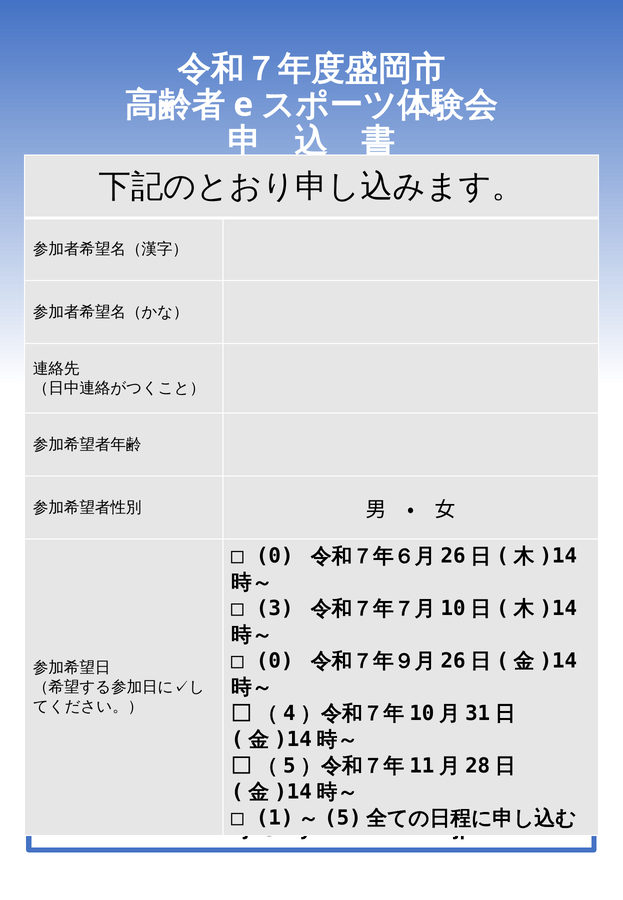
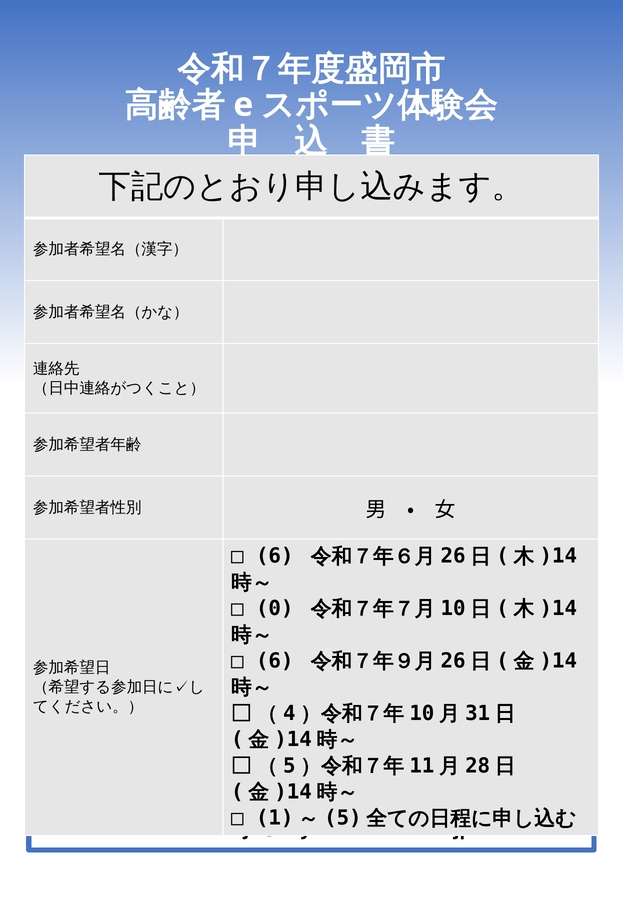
0: 0 -> 6 (275, 556)
3: 3 -> 0 (275, 608)
0: 0 -> 6 (275, 661)
